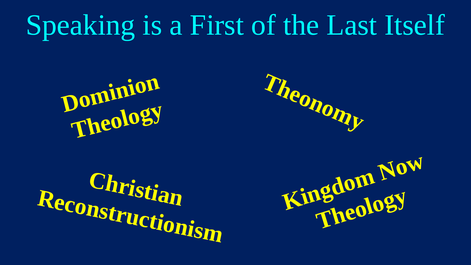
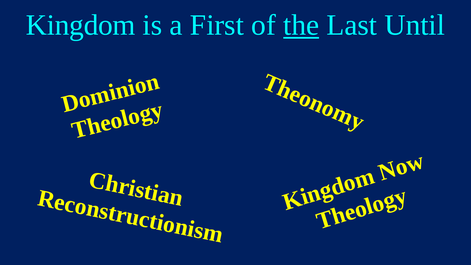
Speaking: Speaking -> Kingdom (81, 25)
the underline: none -> present (301, 25)
Itself: Itself -> Until (415, 25)
